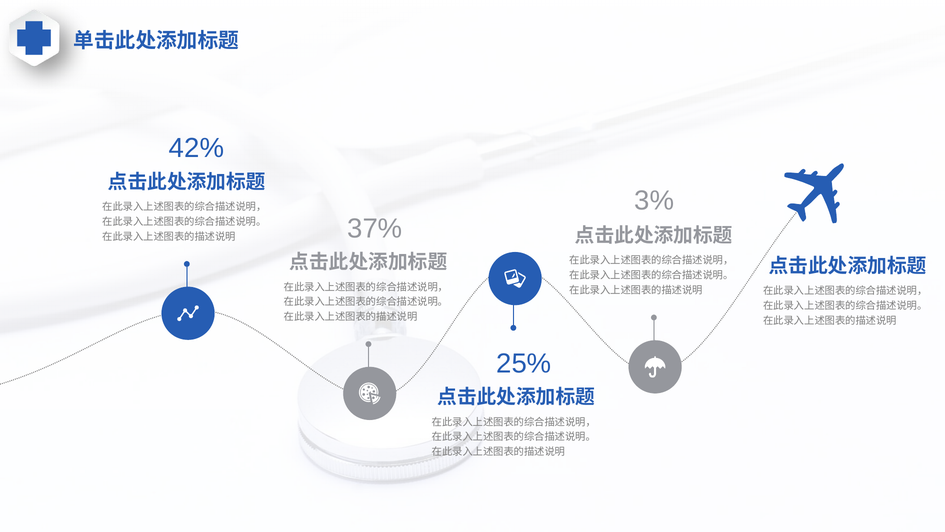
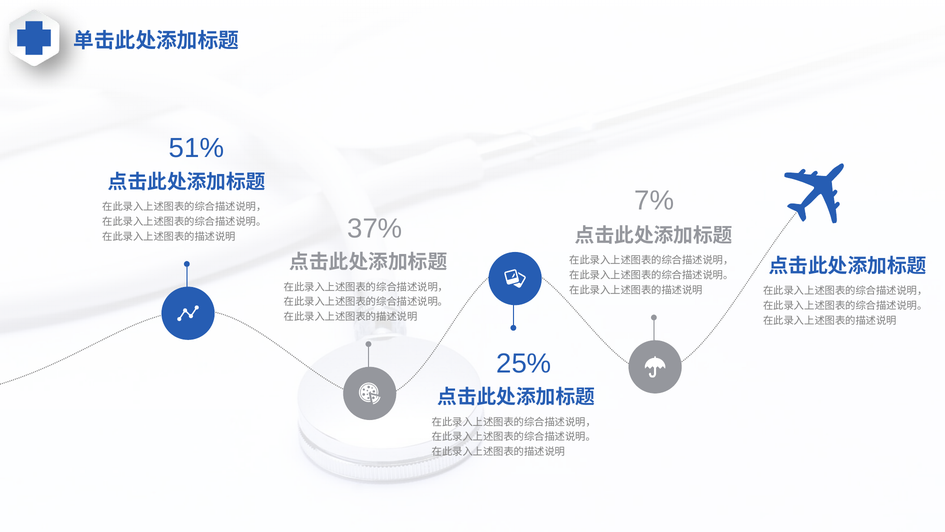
42%: 42% -> 51% (196, 148)
3%: 3% -> 7% (654, 200)
